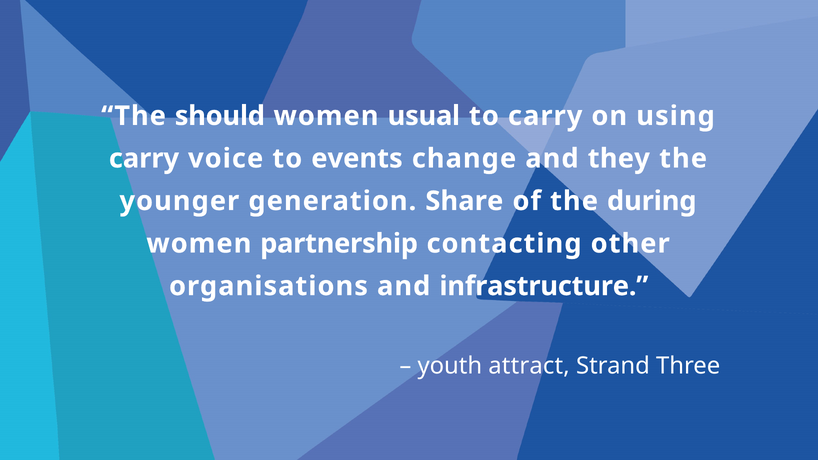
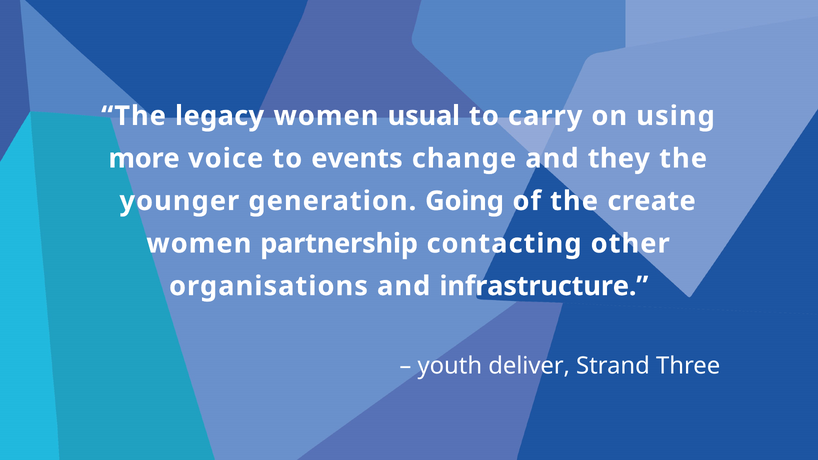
should: should -> legacy (220, 116)
carry: carry -> more (144, 159)
Share: Share -> Going (464, 201)
during: during -> create (652, 201)
attract: attract -> deliver (529, 366)
